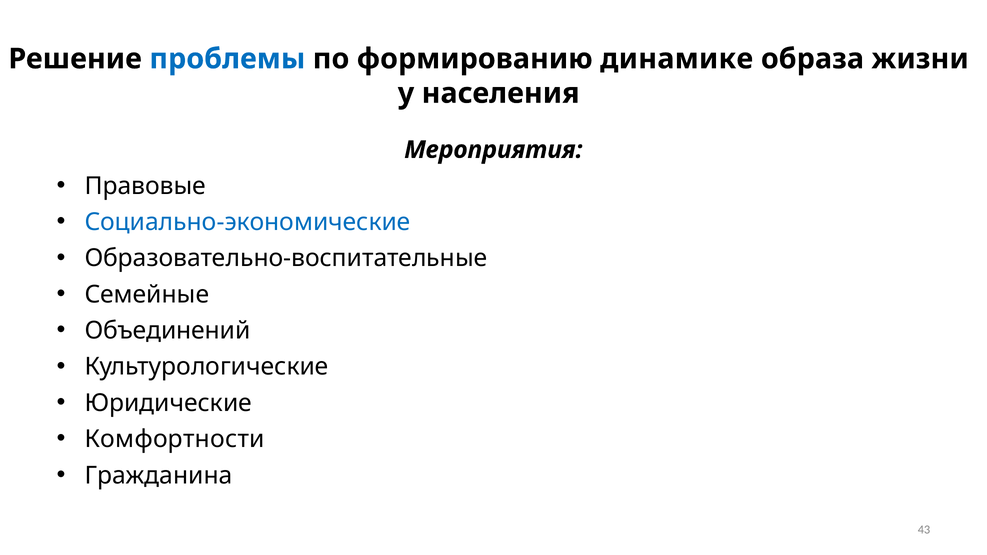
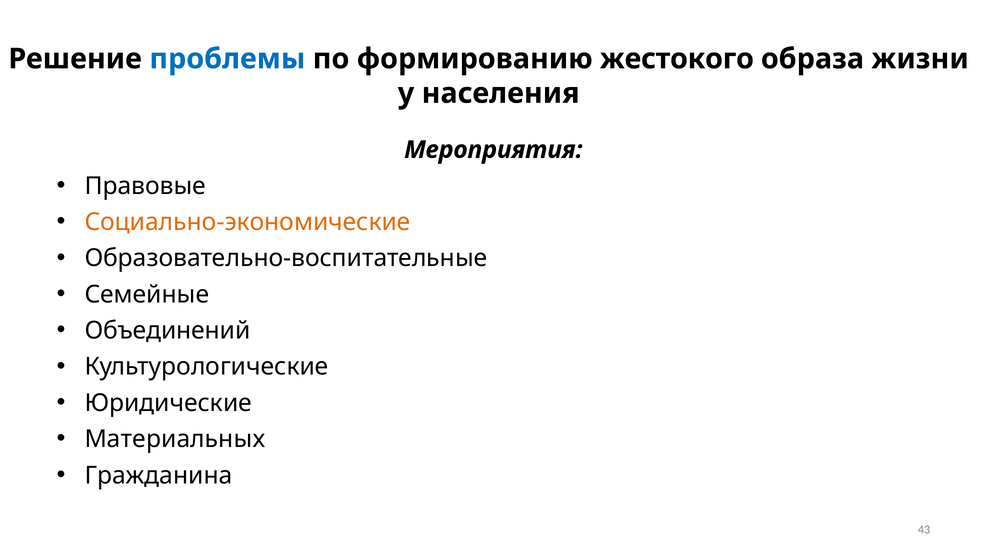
динамике: динамике -> жестокого (677, 59)
Социально-экономические colour: blue -> orange (248, 222)
Комфортности: Комфортности -> Материальных (175, 439)
